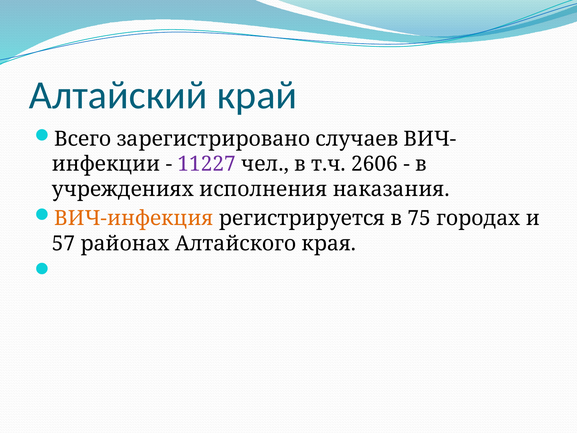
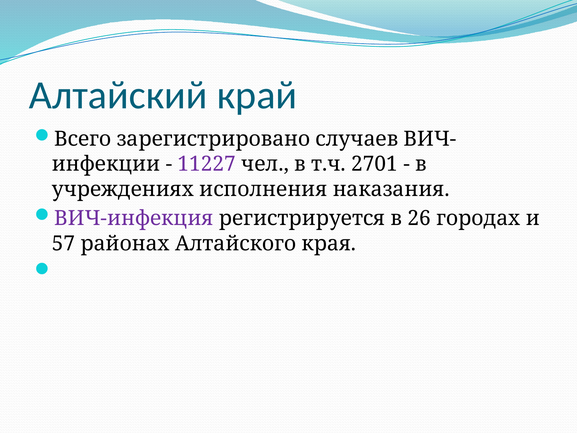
2606: 2606 -> 2701 (375, 164)
ВИЧ-инфекция colour: orange -> purple (134, 218)
75: 75 -> 26 (419, 218)
